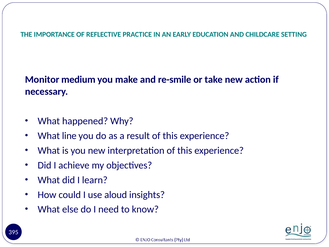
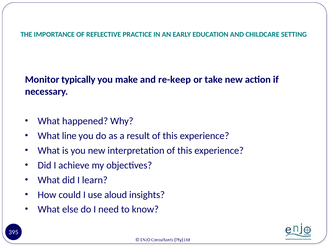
medium: medium -> typically (78, 79)
re-smile: re-smile -> re-keep (175, 79)
